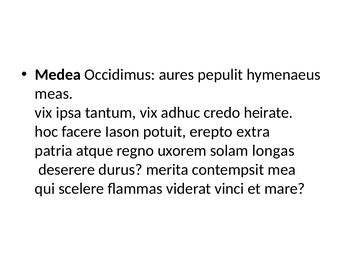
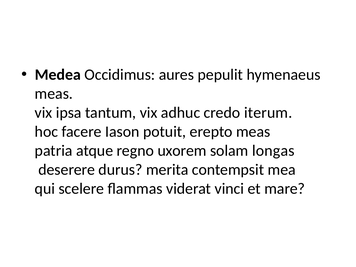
heirate: heirate -> iterum (268, 113)
erepto extra: extra -> meas (253, 132)
